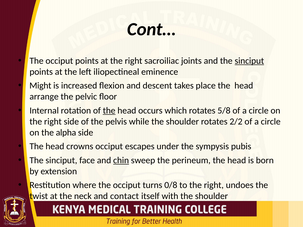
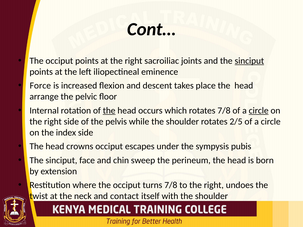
Might: Might -> Force (40, 86)
rotates 5/8: 5/8 -> 7/8 (224, 111)
circle underline: none -> present (259, 111)
2/2: 2/2 -> 2/5 (236, 122)
alpha: alpha -> index (66, 133)
chin underline: present -> none (121, 160)
turns 0/8: 0/8 -> 7/8 (171, 185)
